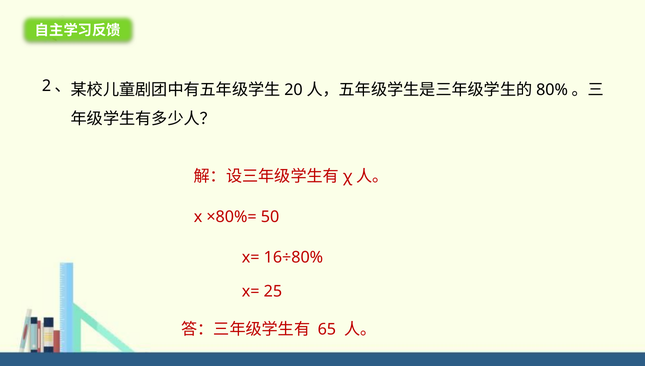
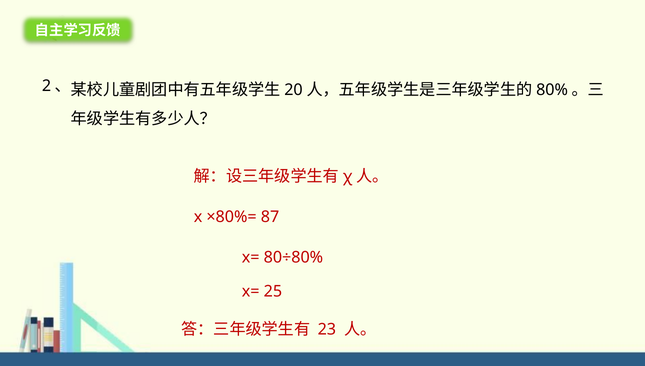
50: 50 -> 87 (270, 217)
16÷80%: 16÷80% -> 80÷80% (293, 257)
65: 65 -> 23 (327, 329)
